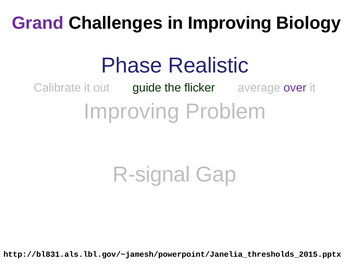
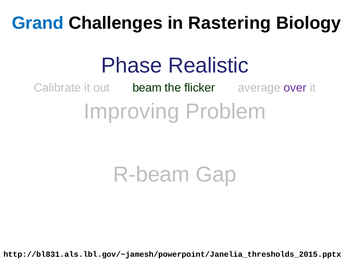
Grand colour: purple -> blue (38, 23)
in Improving: Improving -> Rastering (230, 23)
guide: guide -> beam (147, 88)
R-signal: R-signal -> R-beam (151, 174)
